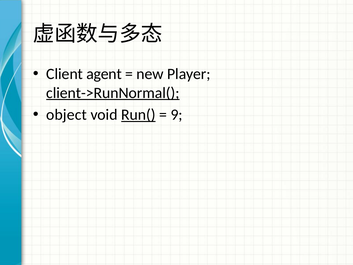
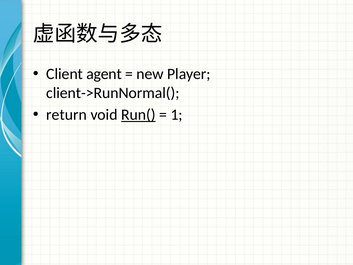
client->RunNormal( underline: present -> none (113, 93)
object: object -> return (67, 115)
9: 9 -> 1 (177, 115)
